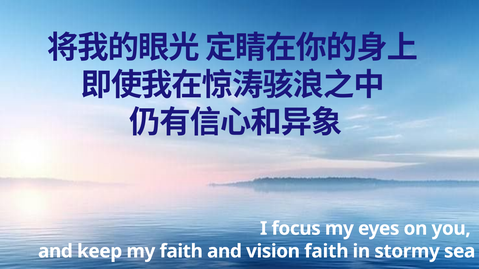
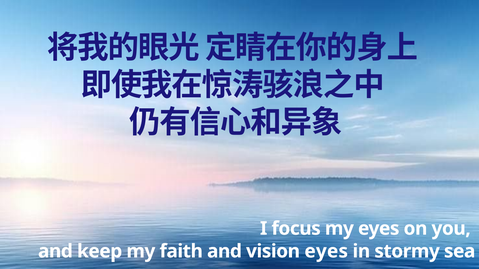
vision faith: faith -> eyes (326, 252)
